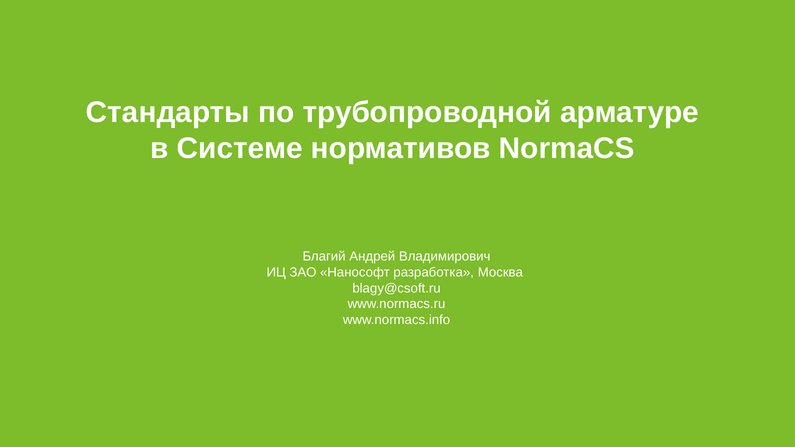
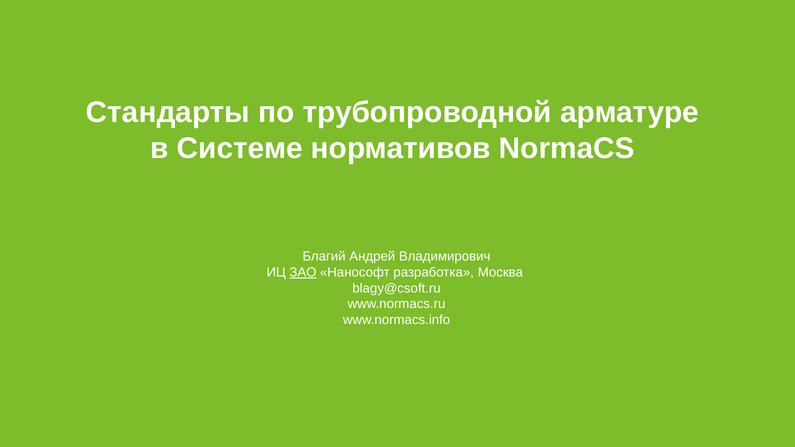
ЗАО underline: none -> present (303, 272)
